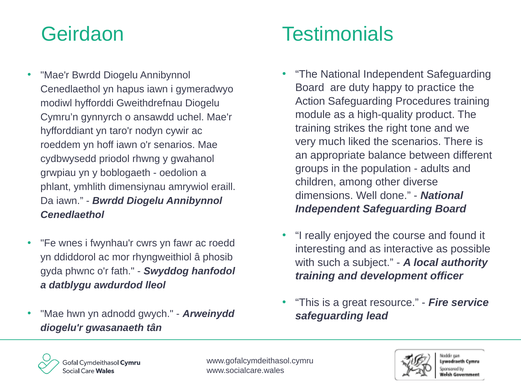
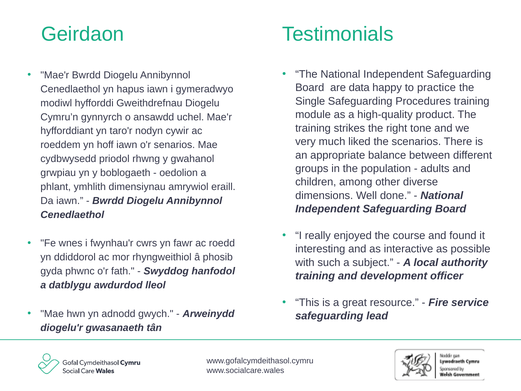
duty: duty -> data (359, 88)
Action: Action -> Single (310, 101)
